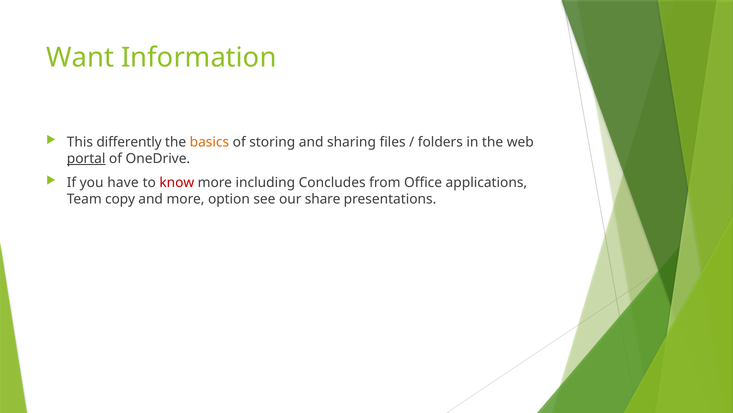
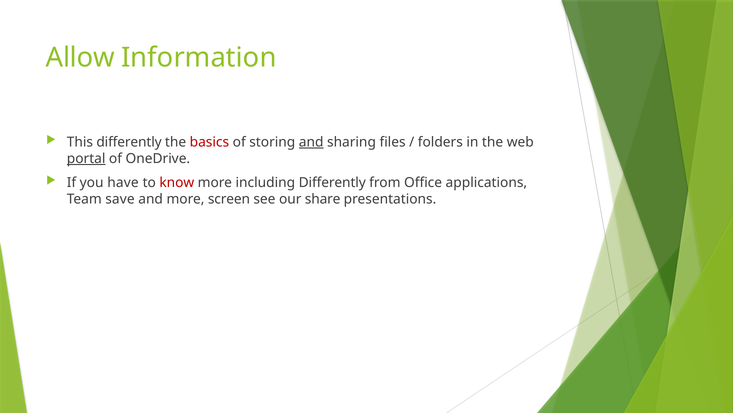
Want: Want -> Allow (80, 58)
basics colour: orange -> red (209, 142)
and underline: none -> present (311, 142)
including Concludes: Concludes -> Differently (332, 182)
copy: copy -> save (120, 199)
option: option -> screen (229, 199)
